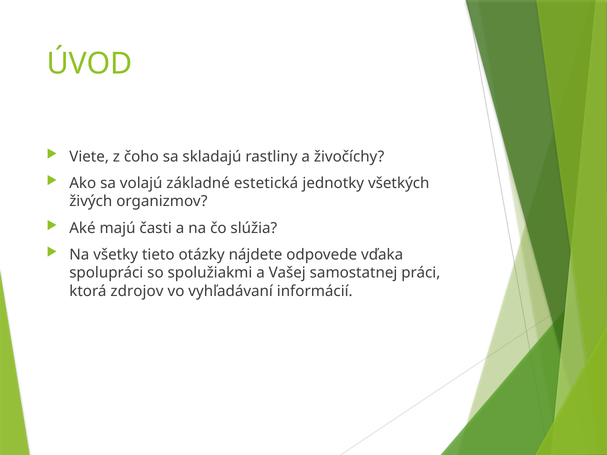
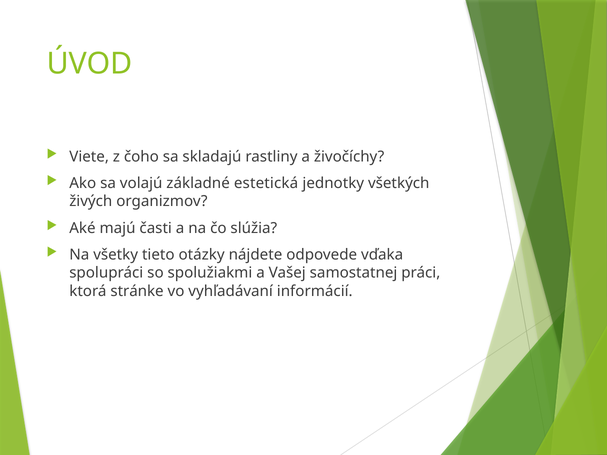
zdrojov: zdrojov -> stránke (137, 291)
